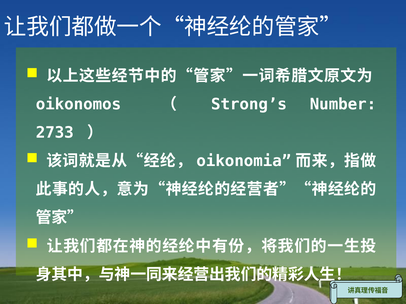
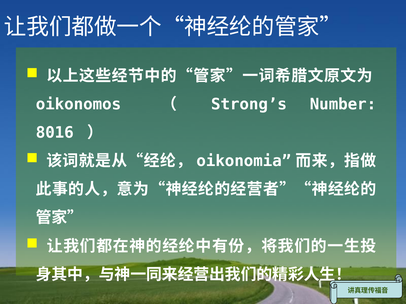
2733: 2733 -> 8016 (55, 133)
